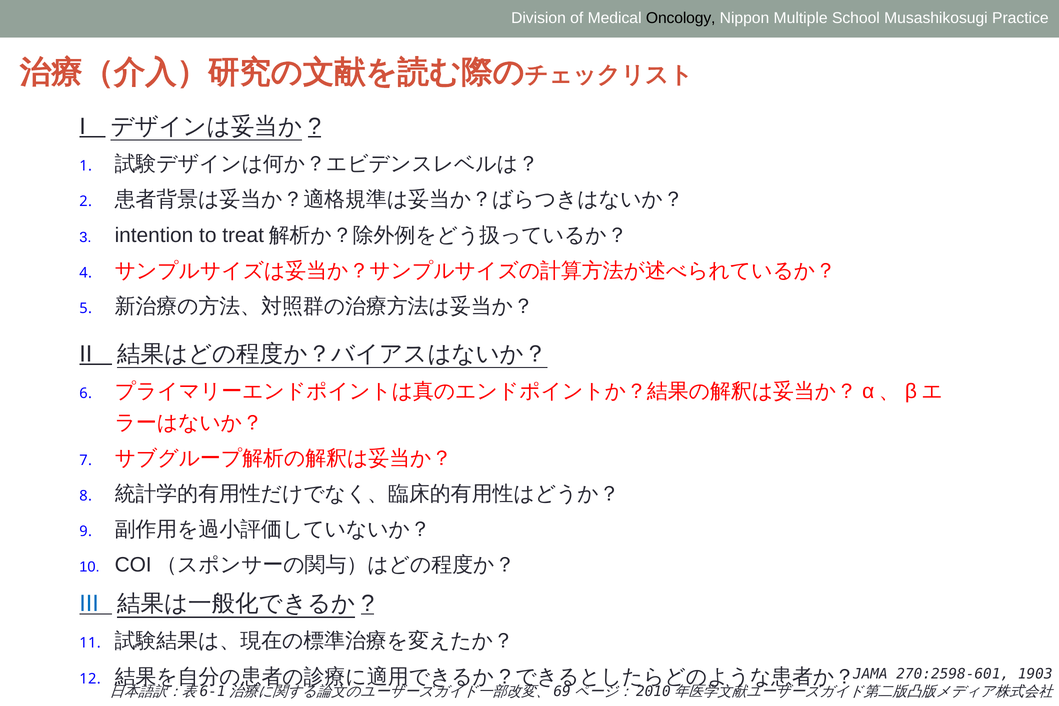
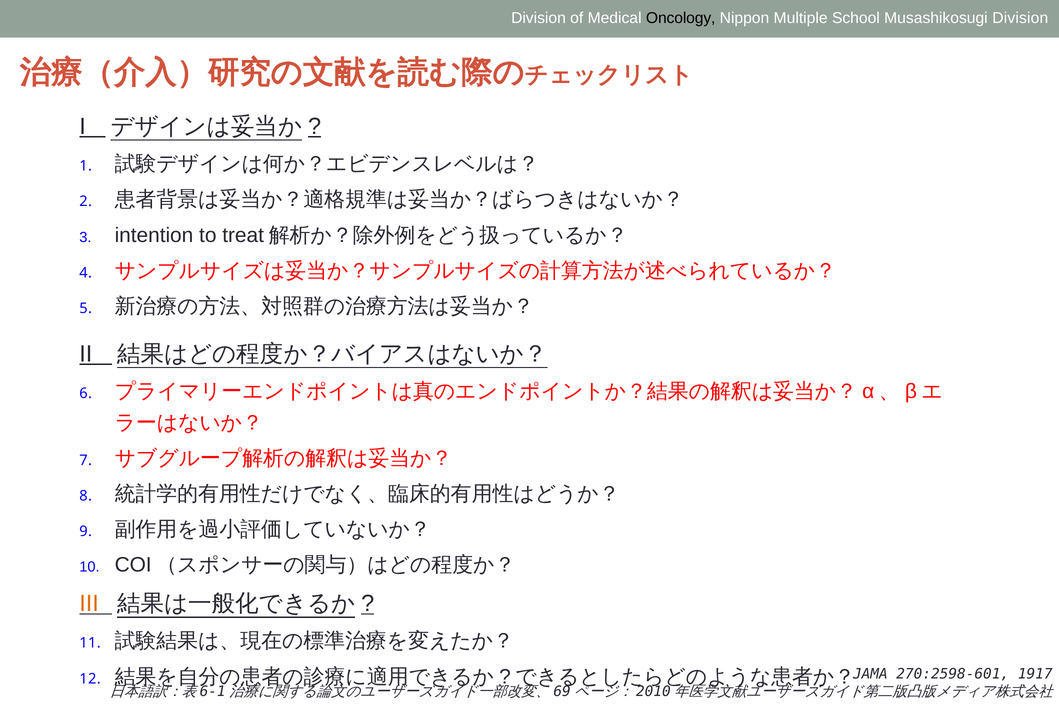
Musashikosugi Practice: Practice -> Division (1020, 18)
III colour: blue -> orange (89, 604)
1903: 1903 -> 1917 (1035, 674)
